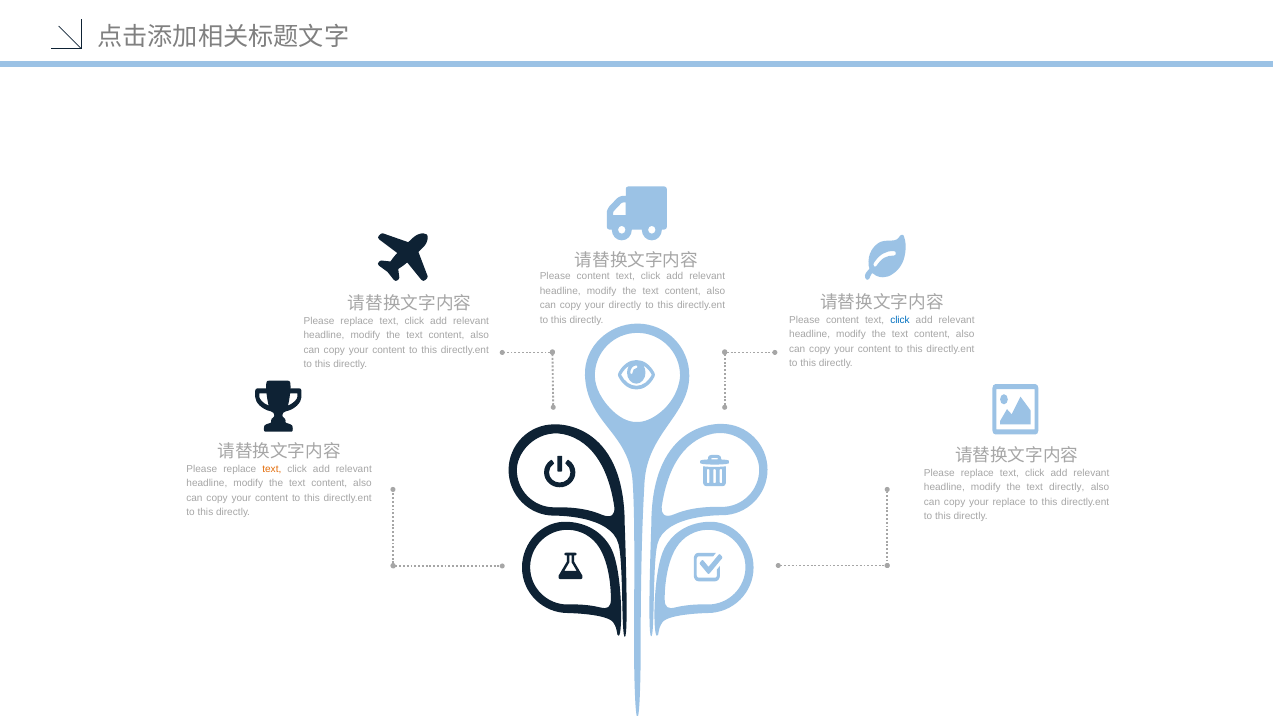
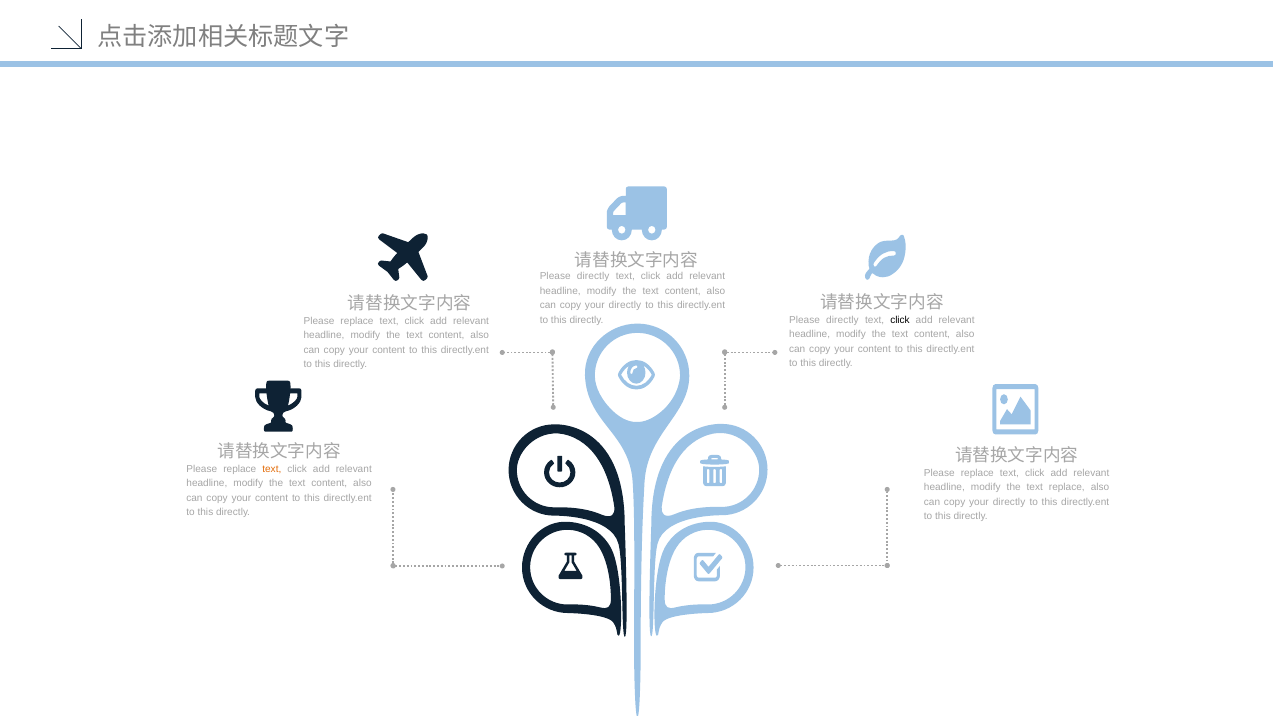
content: content -> directly (593, 277)
content: content -> directly (842, 320)
click colour: blue -> black (900, 320)
text directly: directly -> replace (1067, 488)
replace: replace -> directly (1009, 502)
